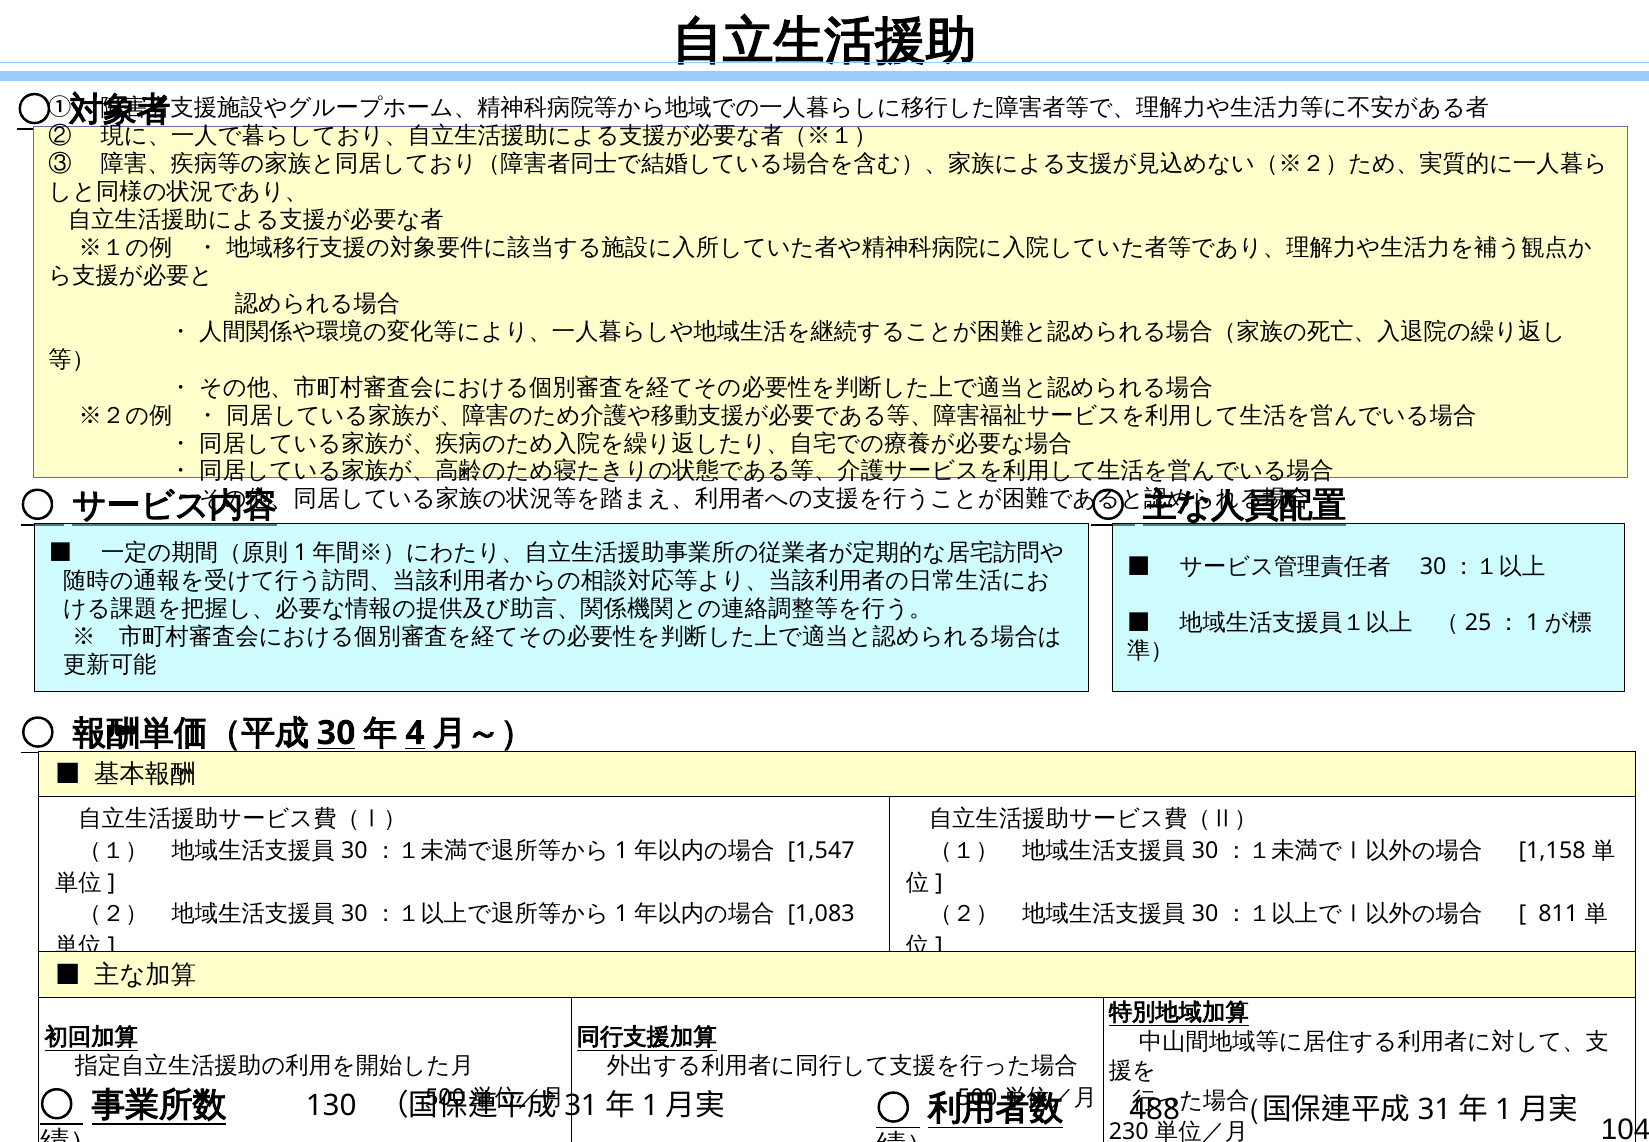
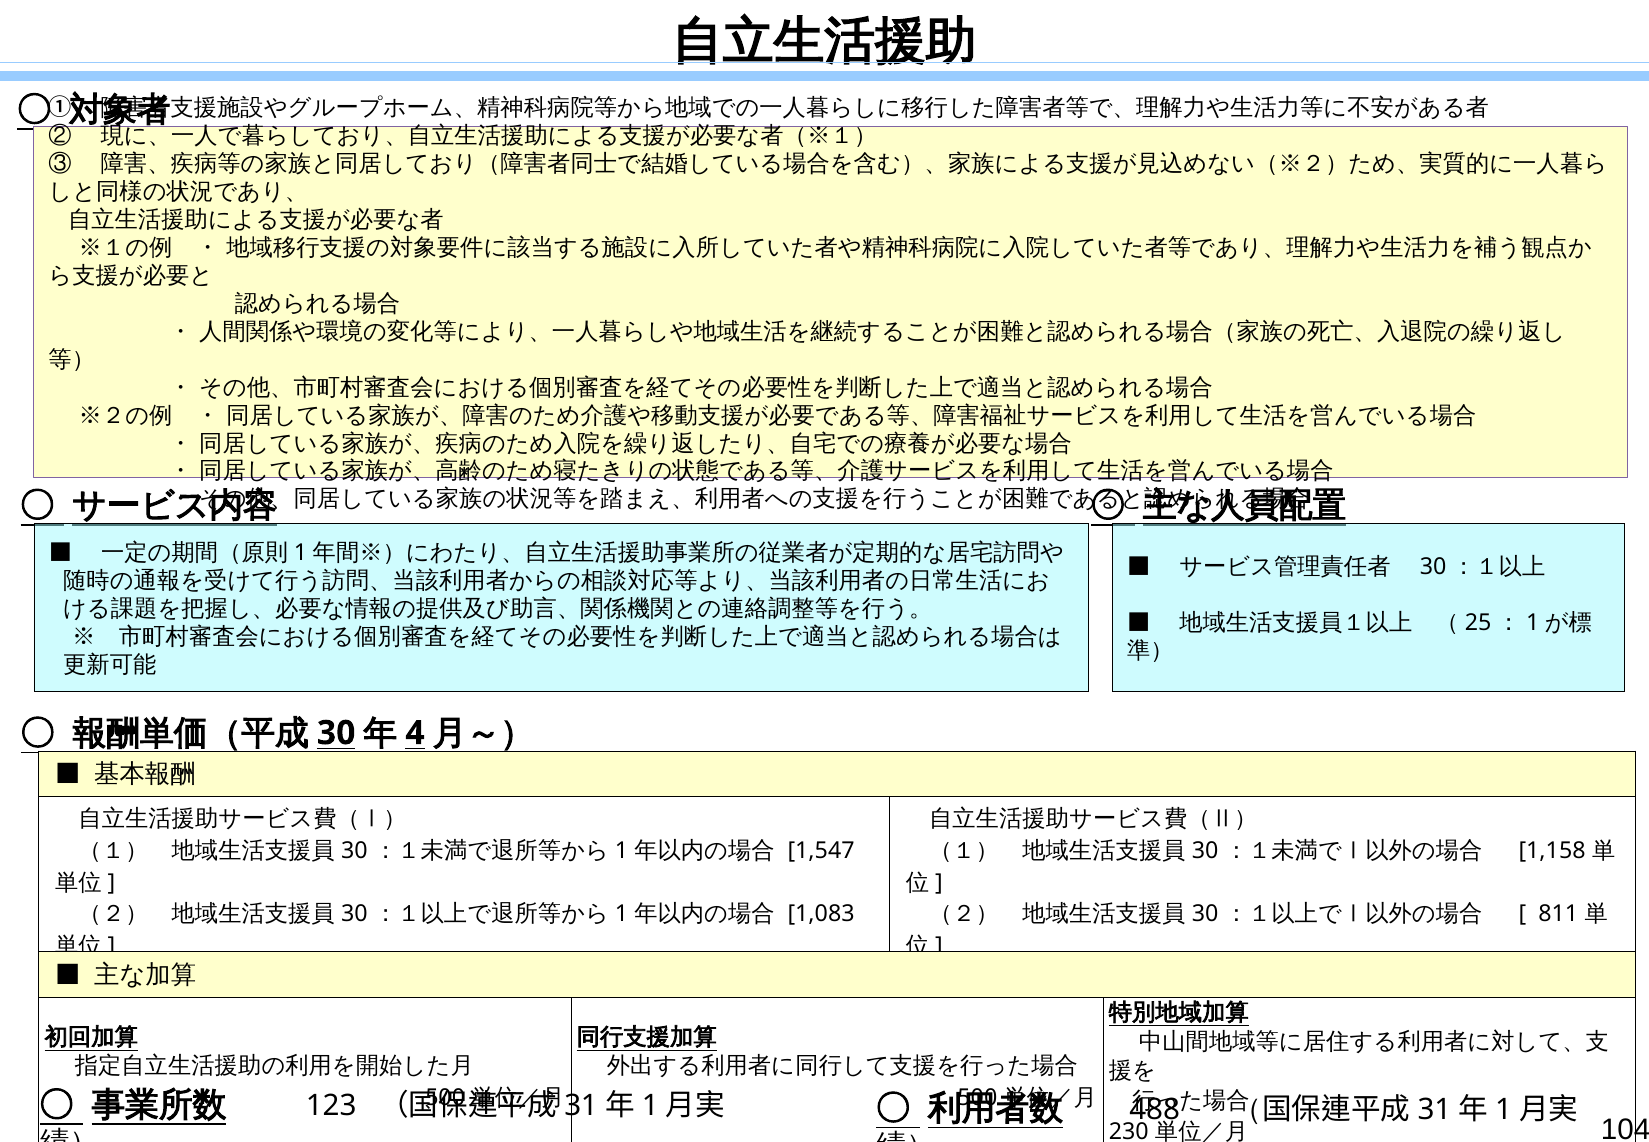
130: 130 -> 123 (331, 1106)
